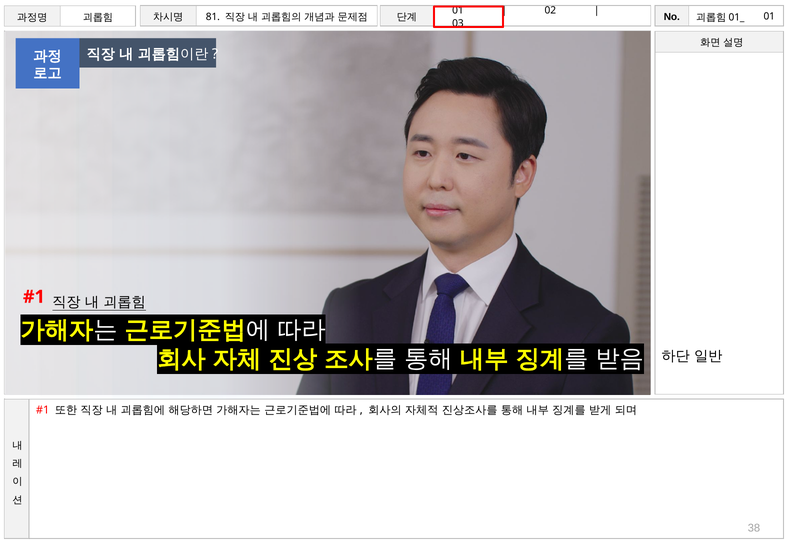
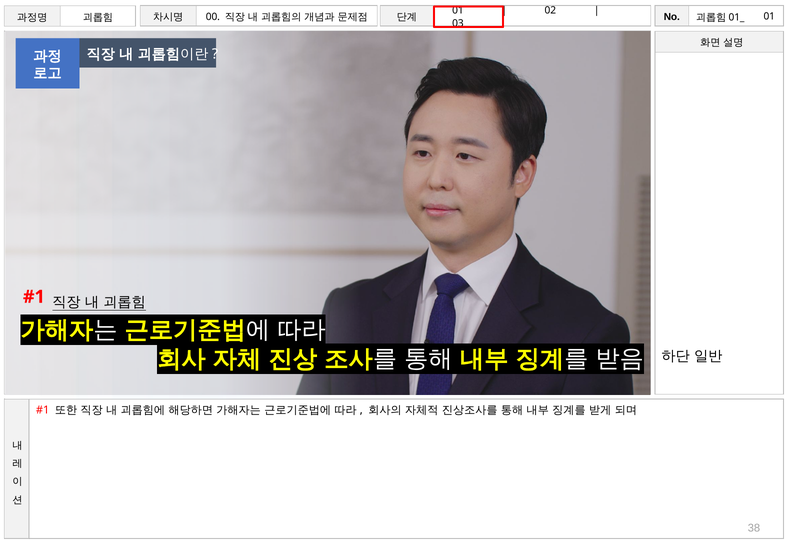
81: 81 -> 00 (213, 17)
